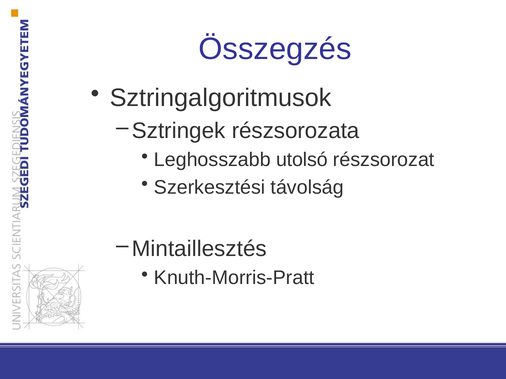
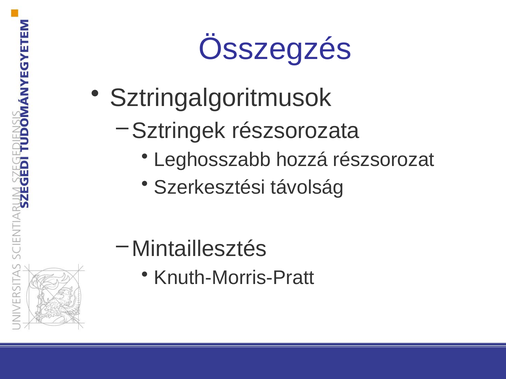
utolsó: utolsó -> hozzá (302, 160)
